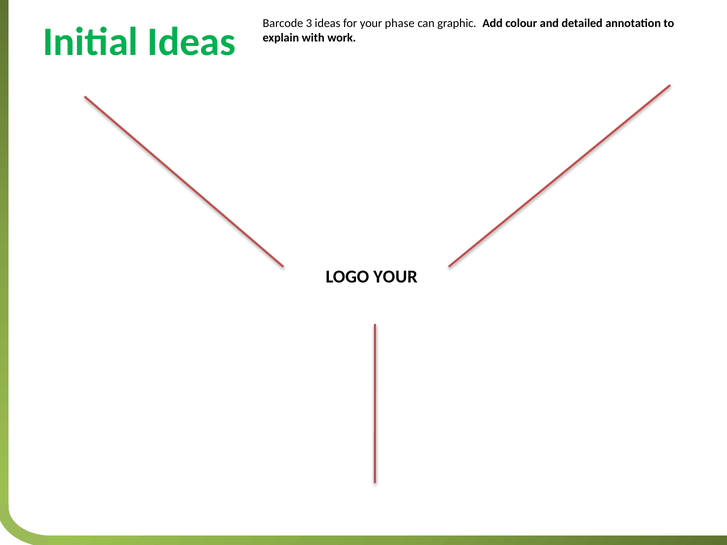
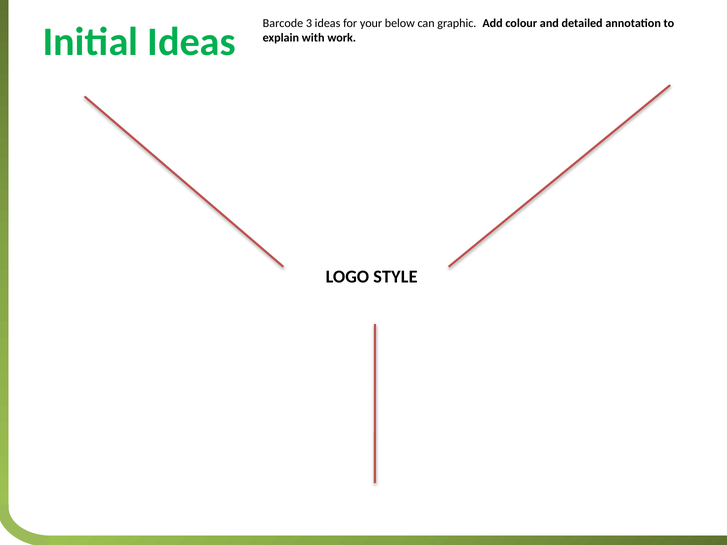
phase: phase -> below (400, 23)
LOGO YOUR: YOUR -> STYLE (395, 277)
